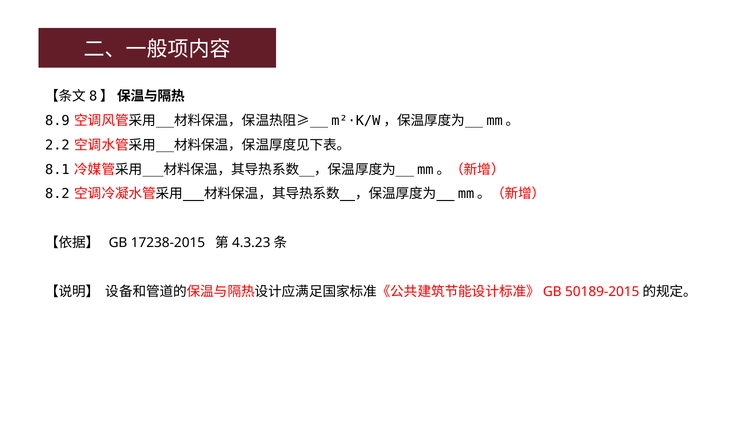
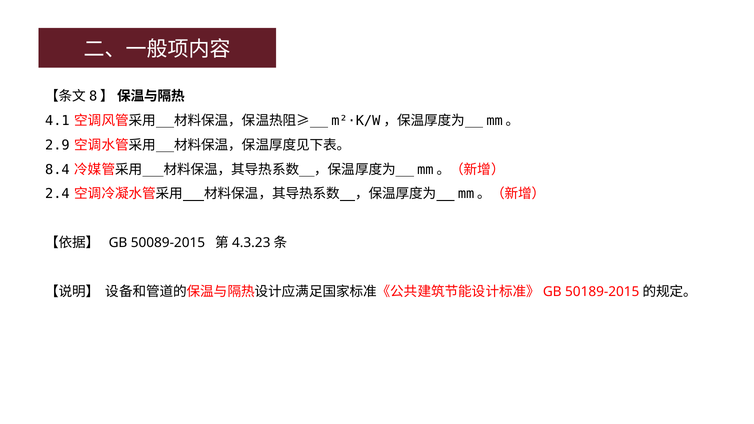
8.9: 8.9 -> 4.1 (57, 121)
2.2: 2.2 -> 2.9 (57, 145)
8.1: 8.1 -> 8.4 (57, 170)
8.2: 8.2 -> 2.4 (57, 194)
17238-2015: 17238-2015 -> 50089-2015 (168, 243)
